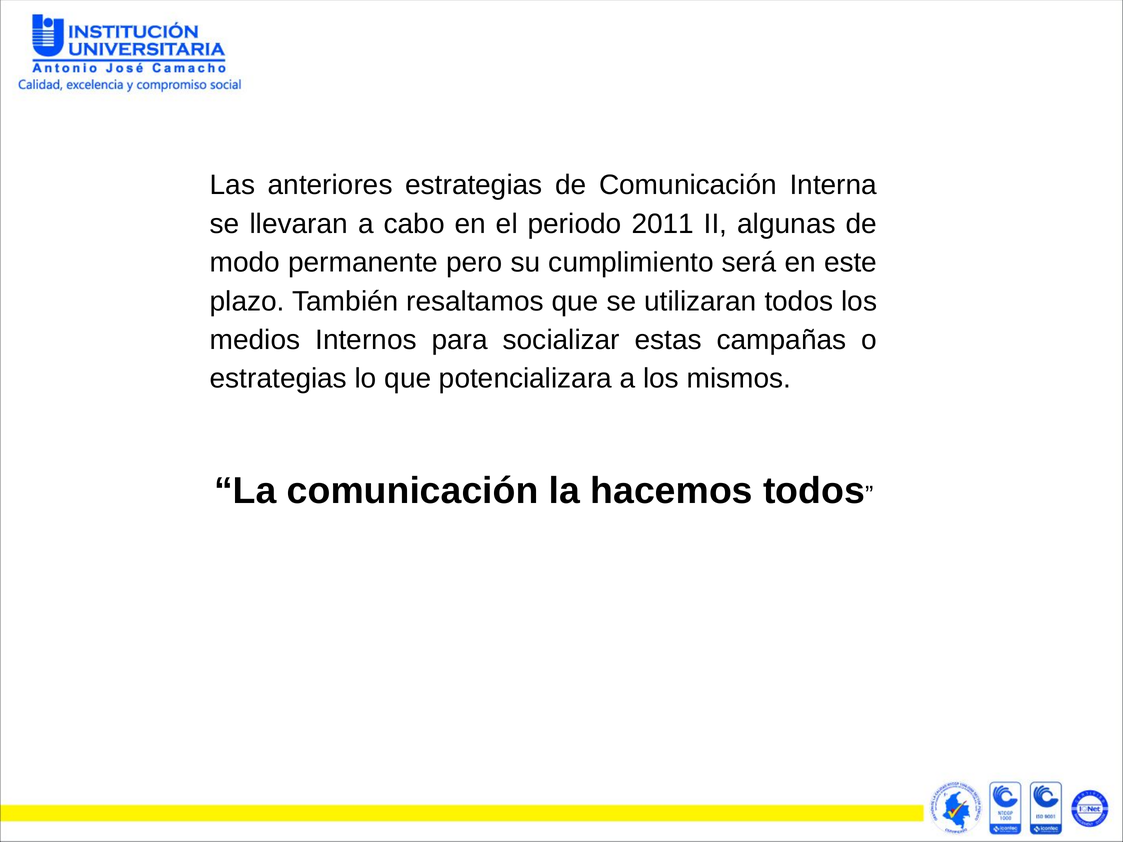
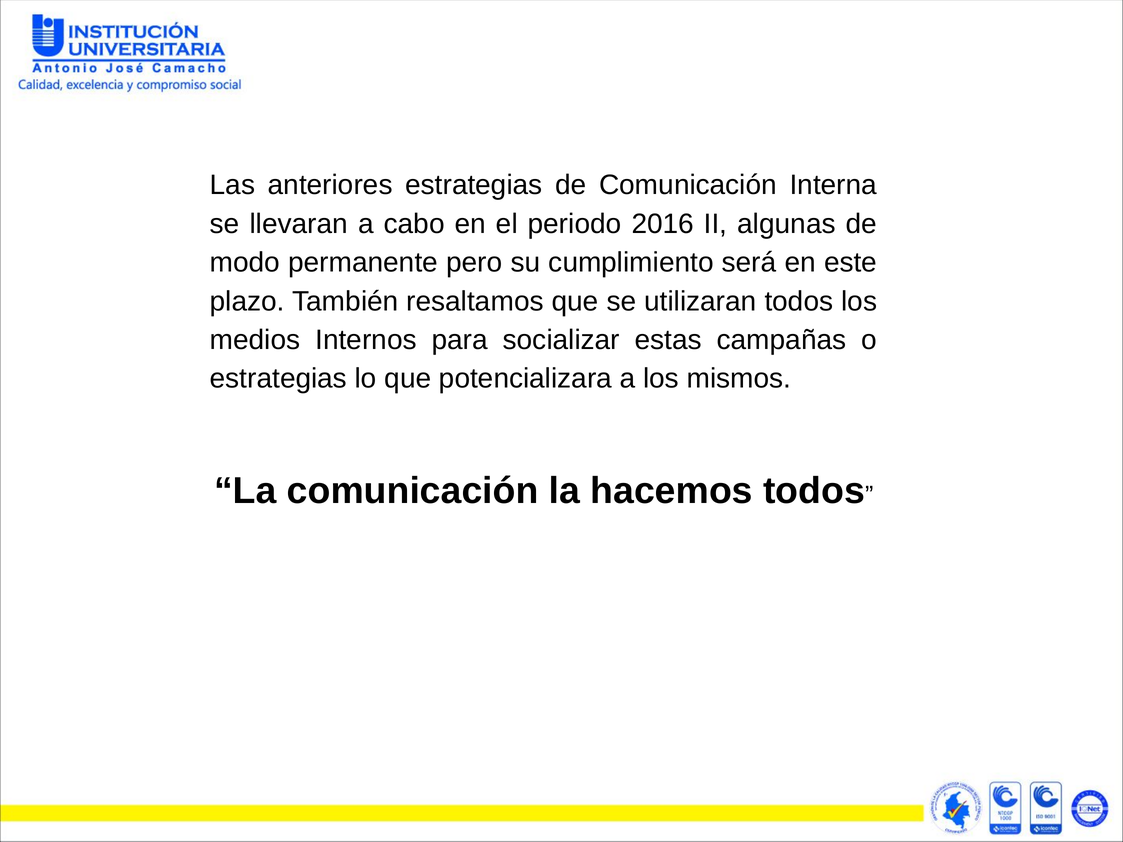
2011: 2011 -> 2016 (663, 224)
